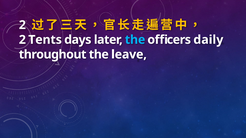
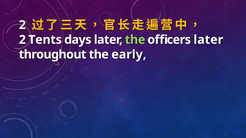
the colour: light blue -> light green (135, 40)
officers daily: daily -> later (208, 40)
leave: leave -> early (129, 55)
